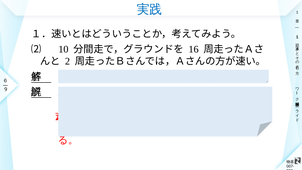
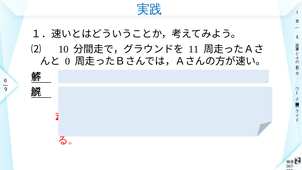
16: 16 -> 11 (194, 49)
2: 2 -> 0 (67, 61)
